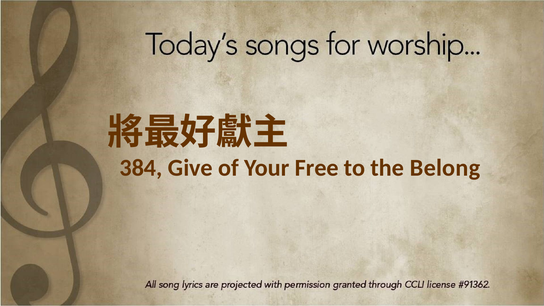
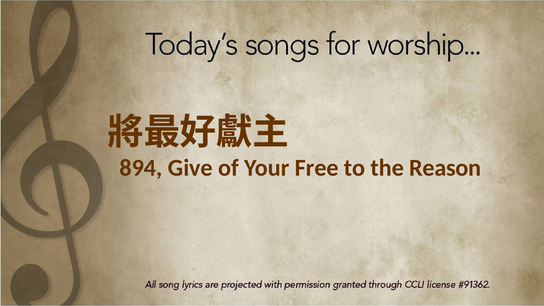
384: 384 -> 894 (141, 168)
Belong: Belong -> Reason (445, 168)
